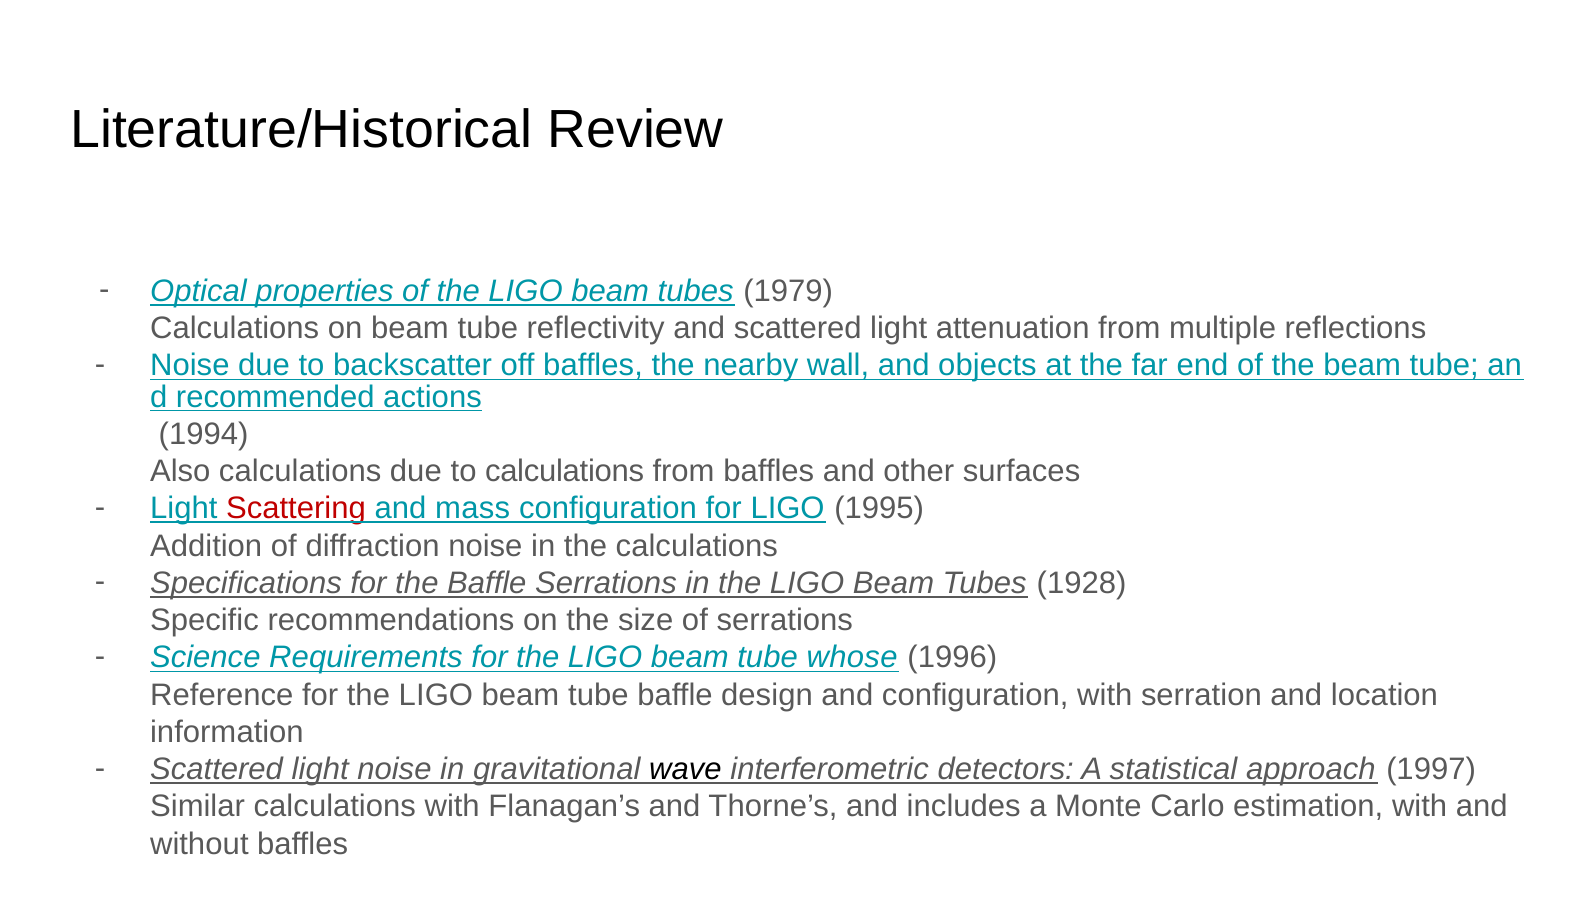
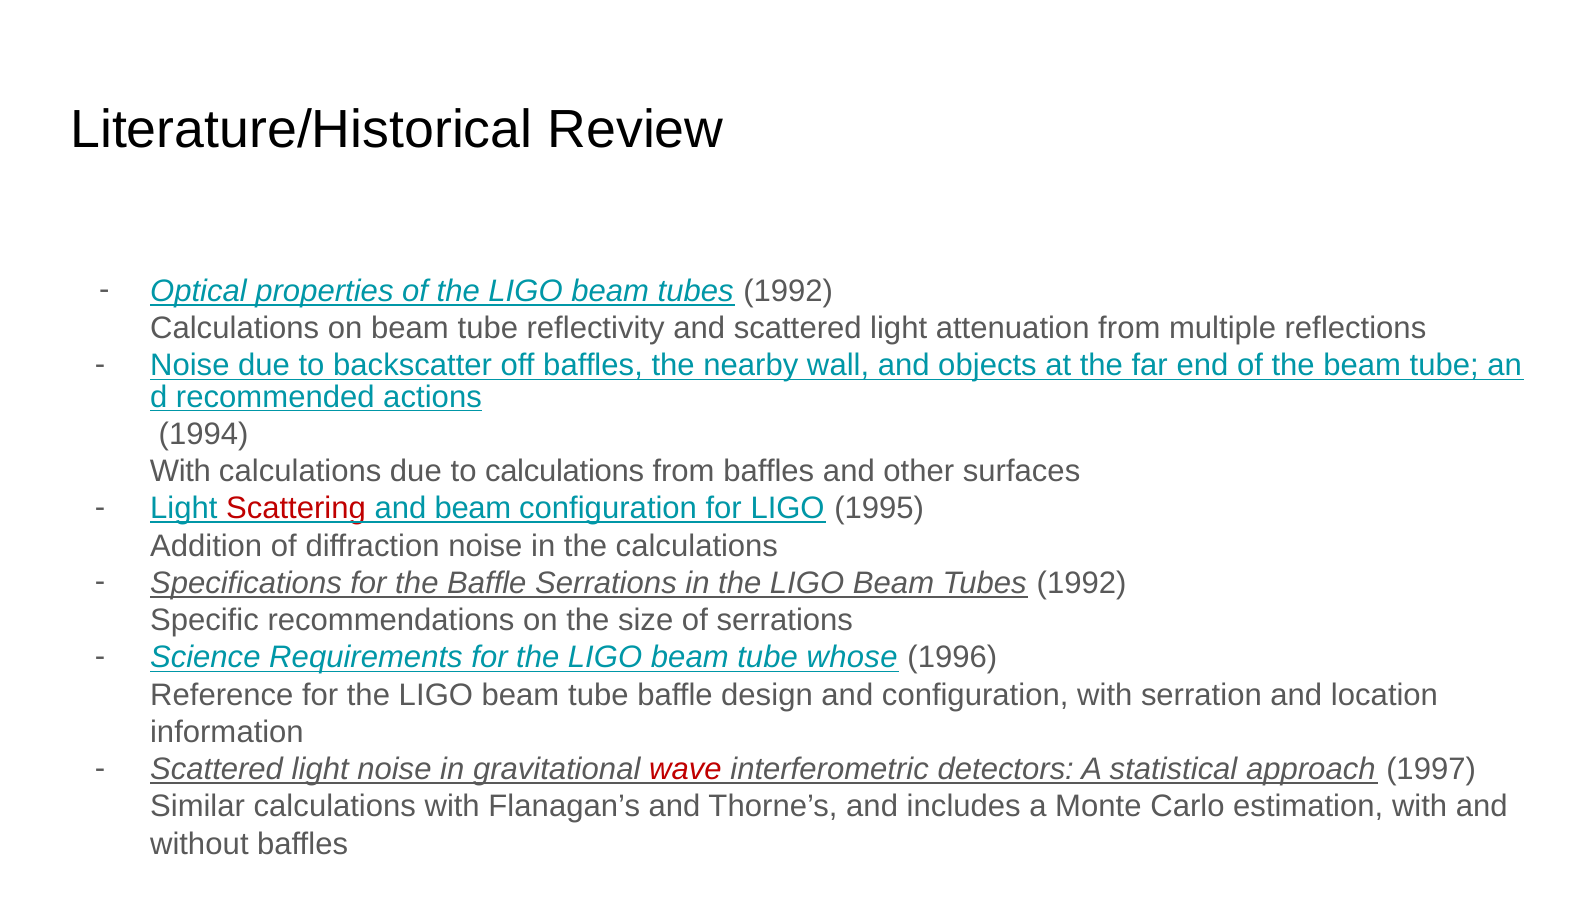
1979: 1979 -> 1992 (788, 291)
Also: Also -> With (180, 471)
and mass: mass -> beam (473, 508)
1928: 1928 -> 1992 (1082, 583)
wave colour: black -> red (685, 769)
